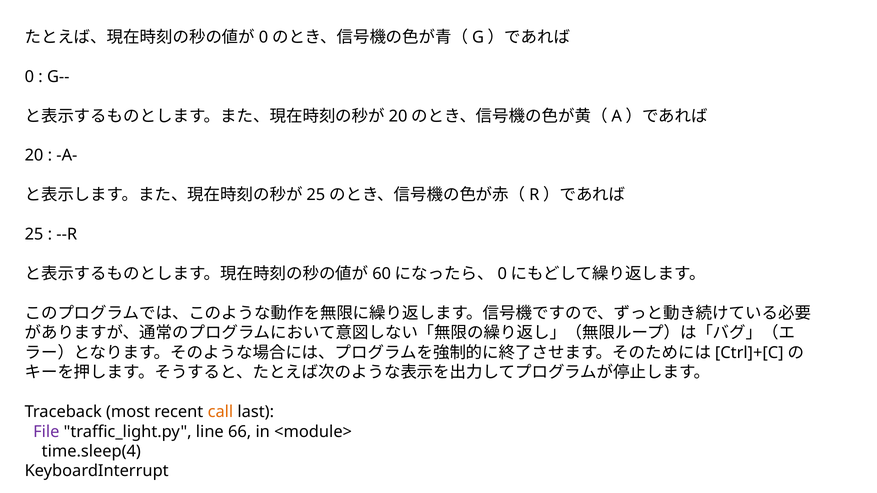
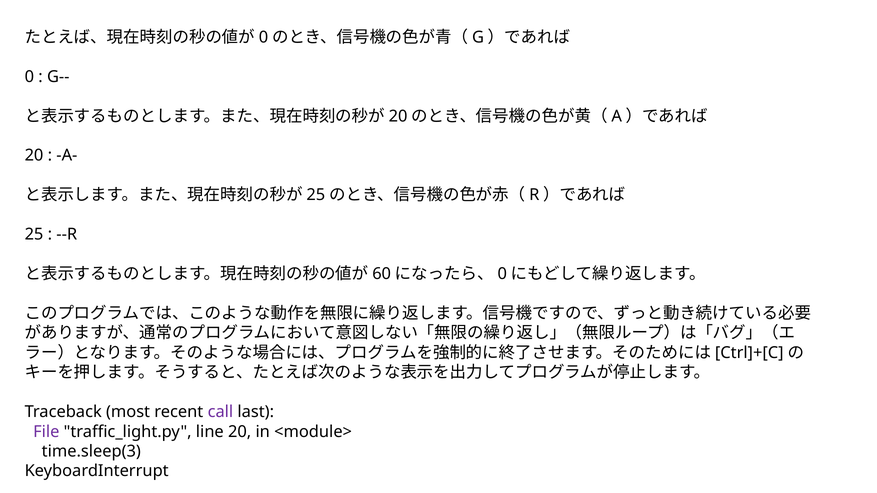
call colour: orange -> purple (220, 412)
line 66: 66 -> 20 (240, 432)
time.sleep(4: time.sleep(4 -> time.sleep(3 (91, 452)
